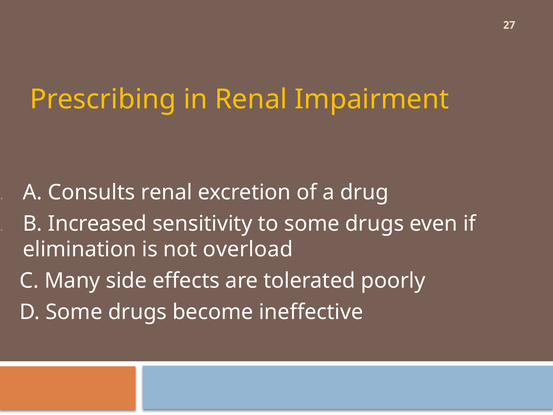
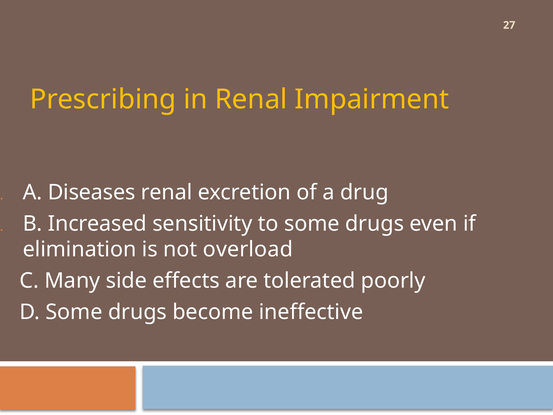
Consults: Consults -> Diseases (92, 192)
